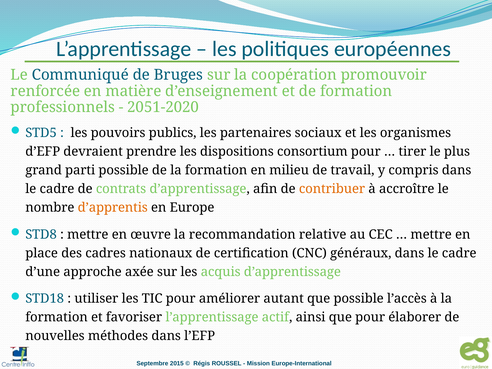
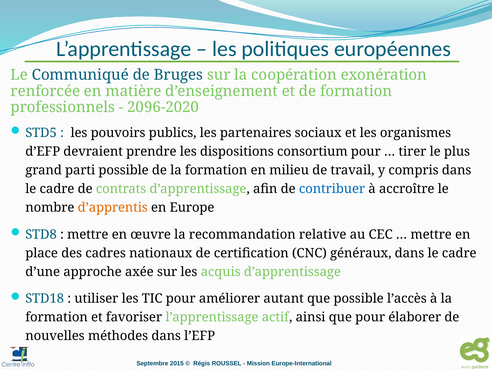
promouvoir: promouvoir -> exonération (384, 75)
2051-2020: 2051-2020 -> 2096-2020 (163, 107)
contribuer colour: orange -> blue (332, 189)
